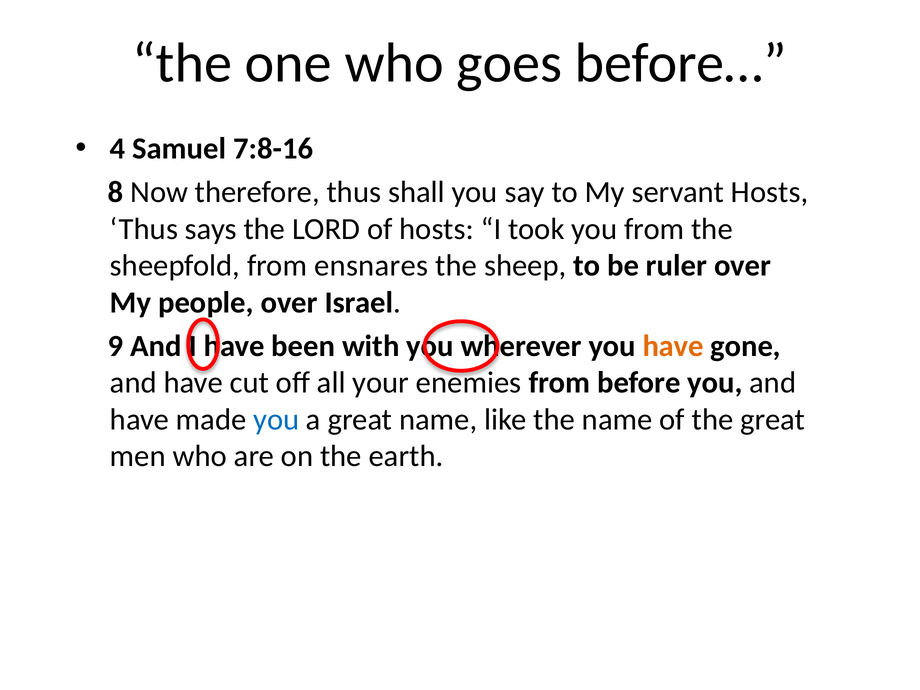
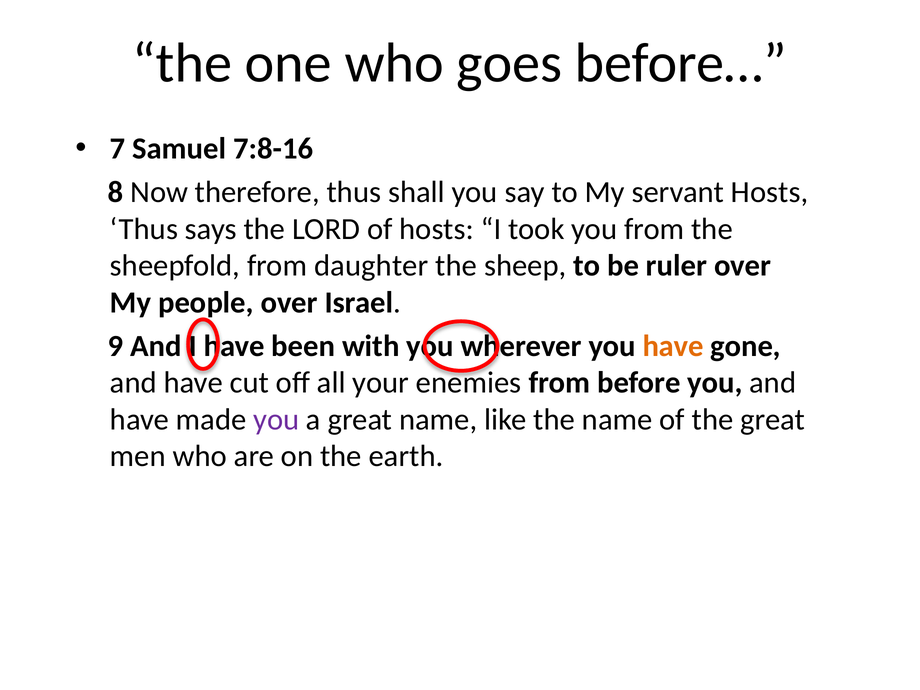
4: 4 -> 7 (118, 149)
ensnares: ensnares -> daughter (371, 266)
you colour: blue -> purple (276, 420)
